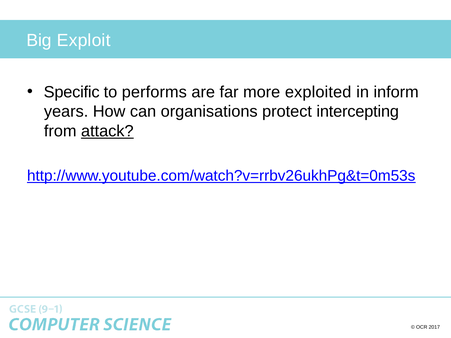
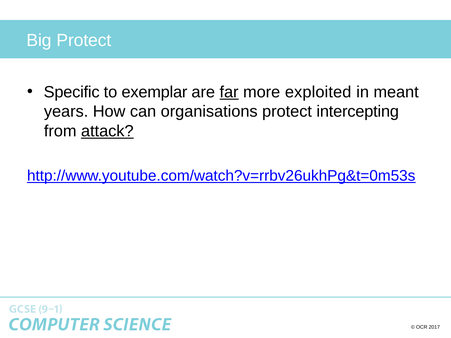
Big Exploit: Exploit -> Protect (84, 40)
performs: performs -> exemplar (154, 92)
far underline: none -> present (229, 92)
inform: inform -> meant (396, 92)
